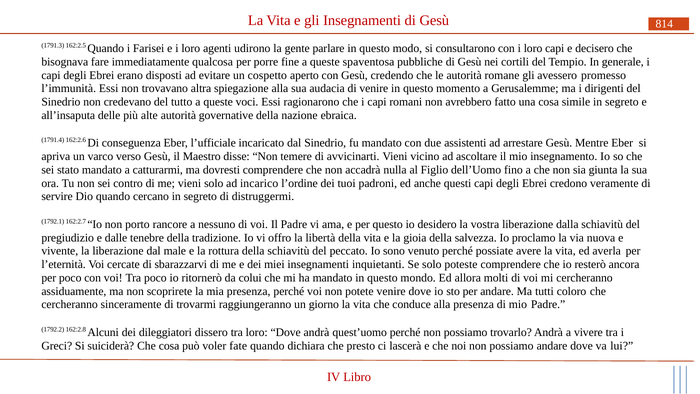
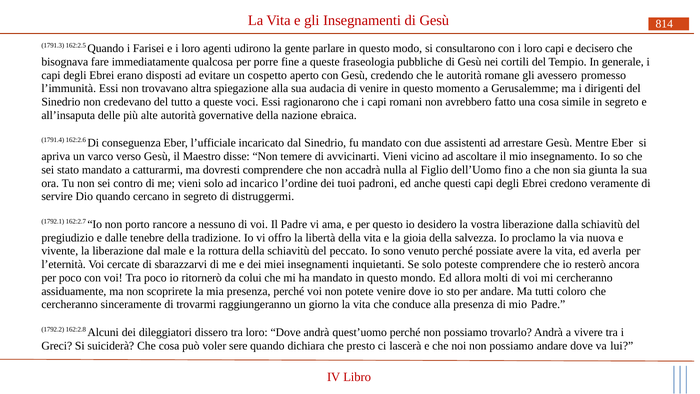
spaventosa: spaventosa -> fraseologia (369, 62)
fate: fate -> sere (238, 346)
